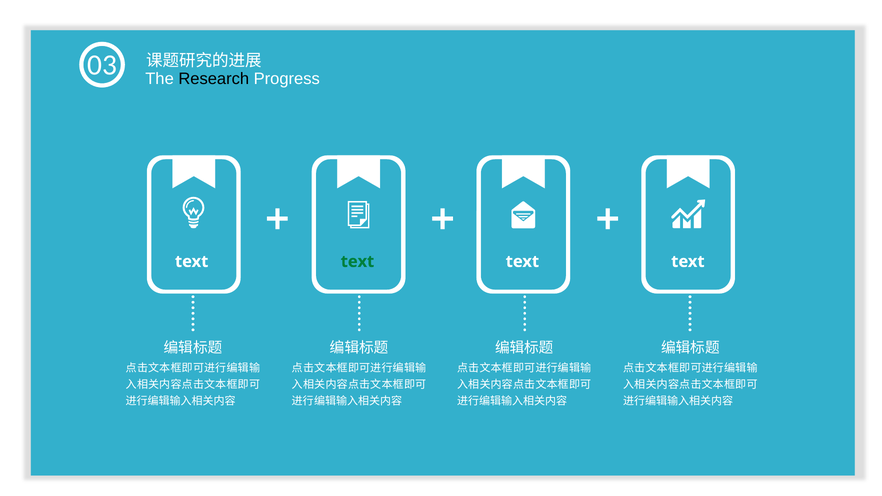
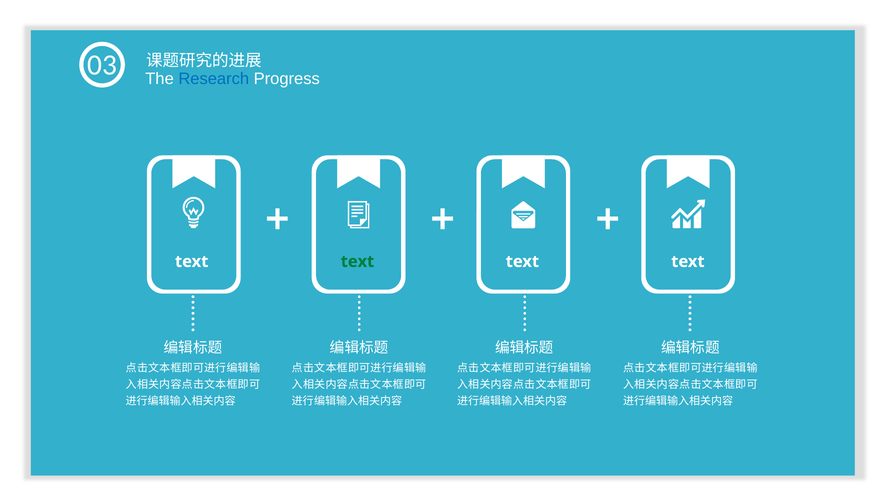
Research colour: black -> blue (214, 79)
